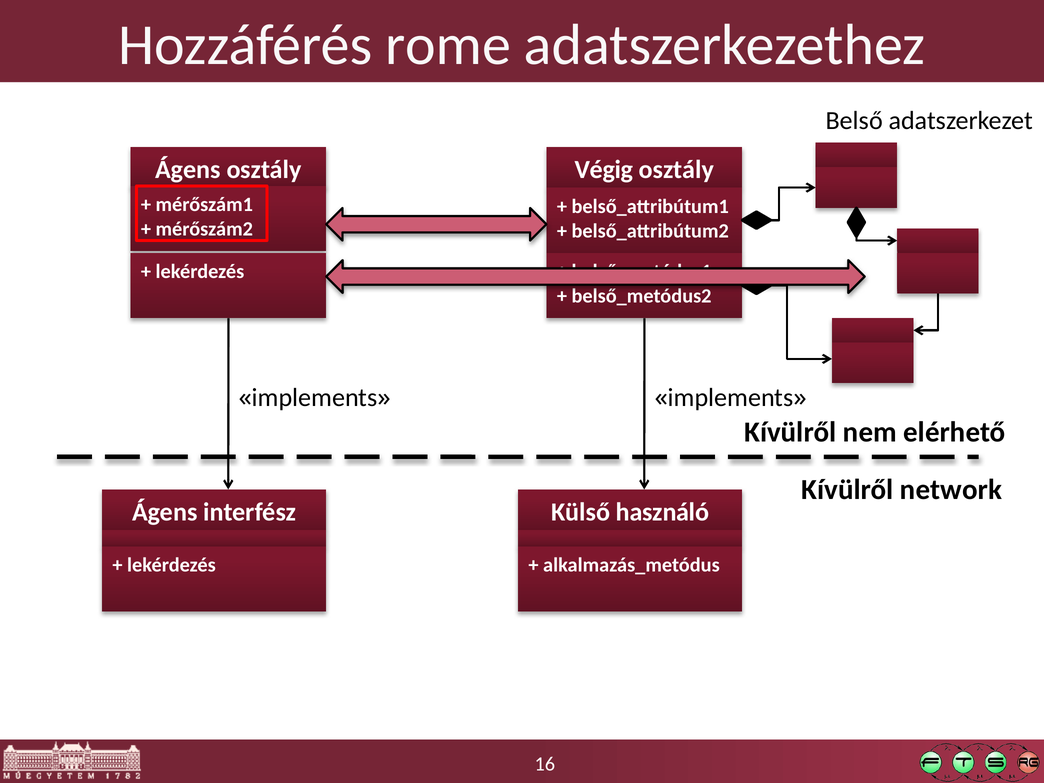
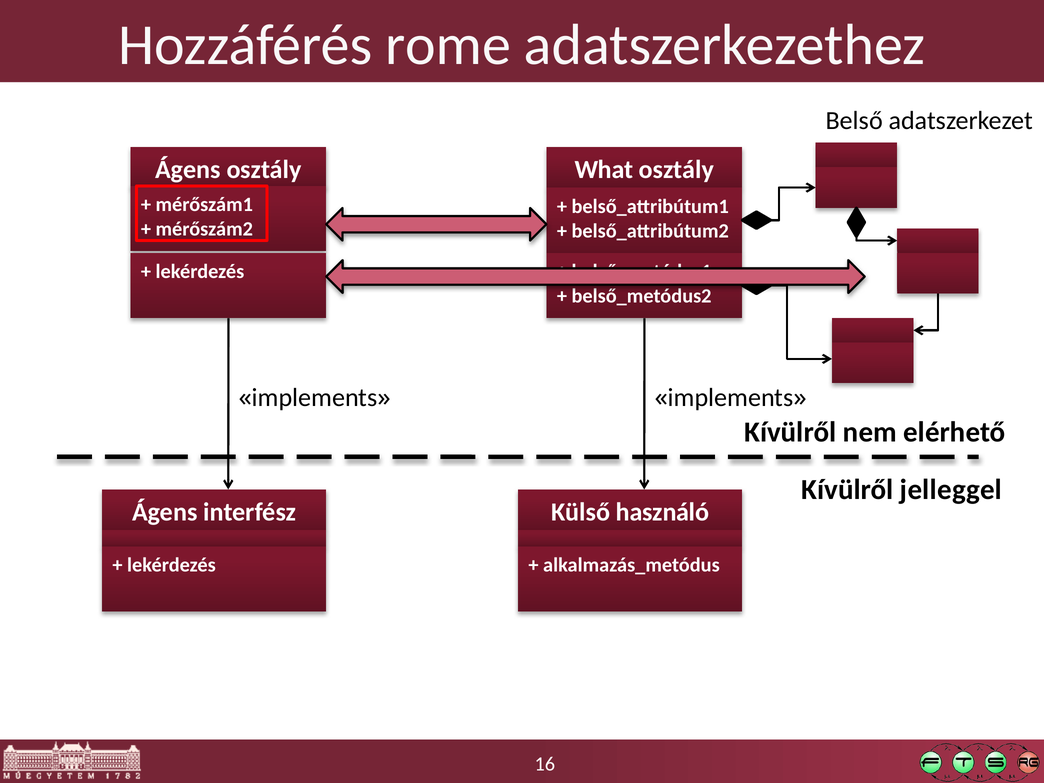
Végig: Végig -> What (604, 169)
network: network -> jelleggel (951, 489)
